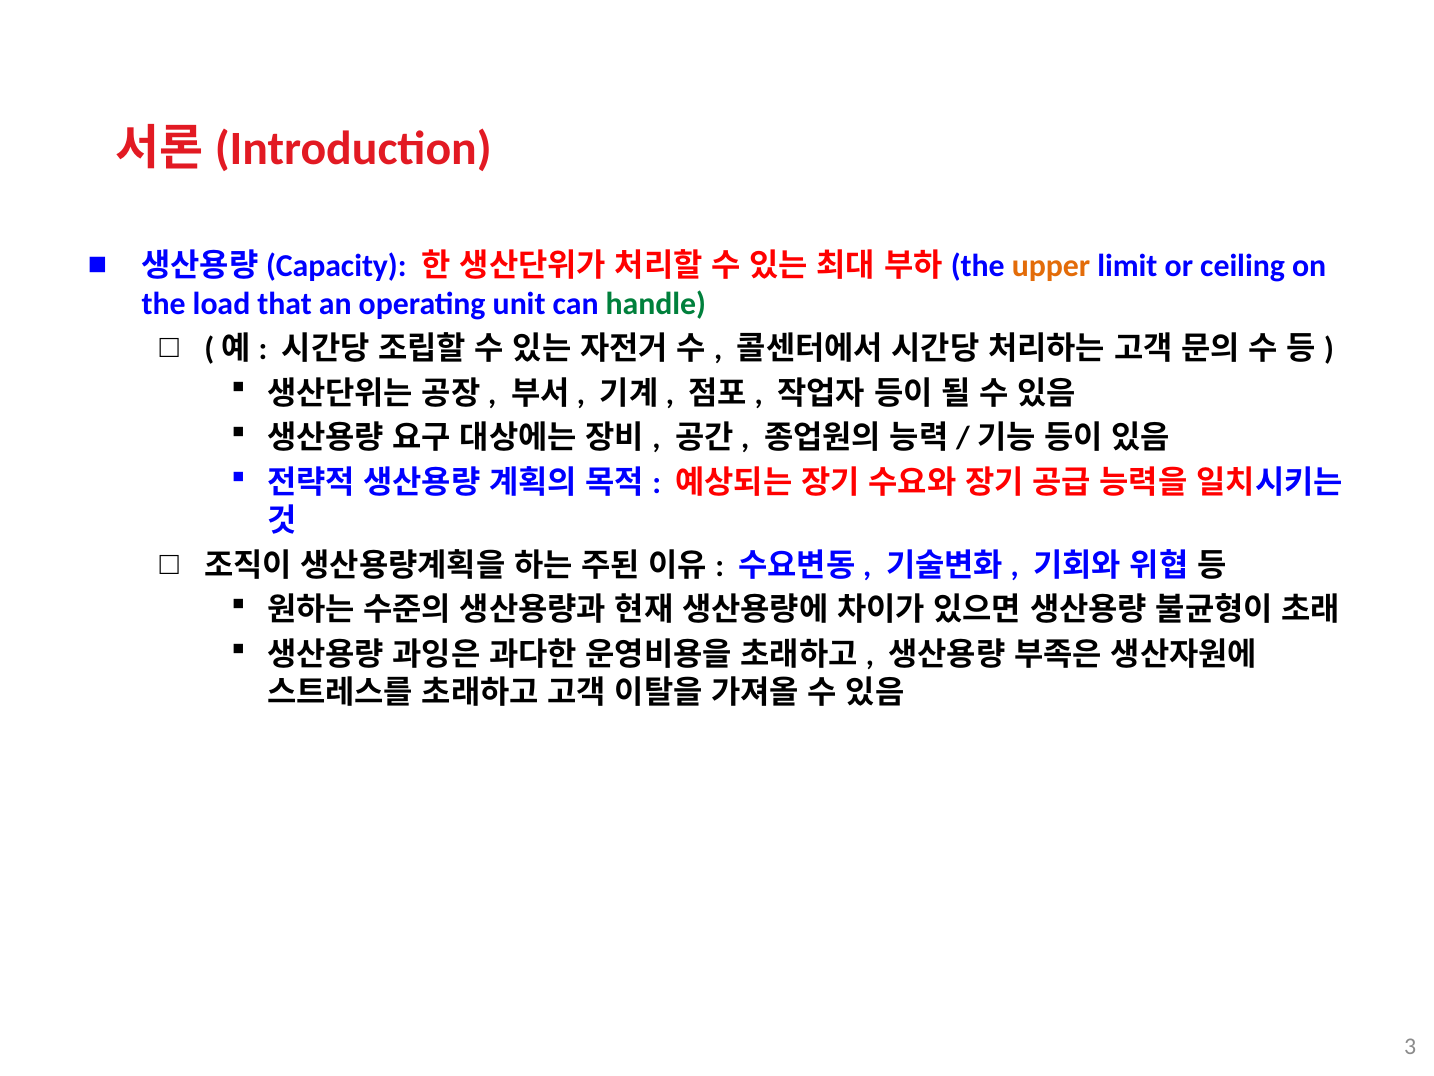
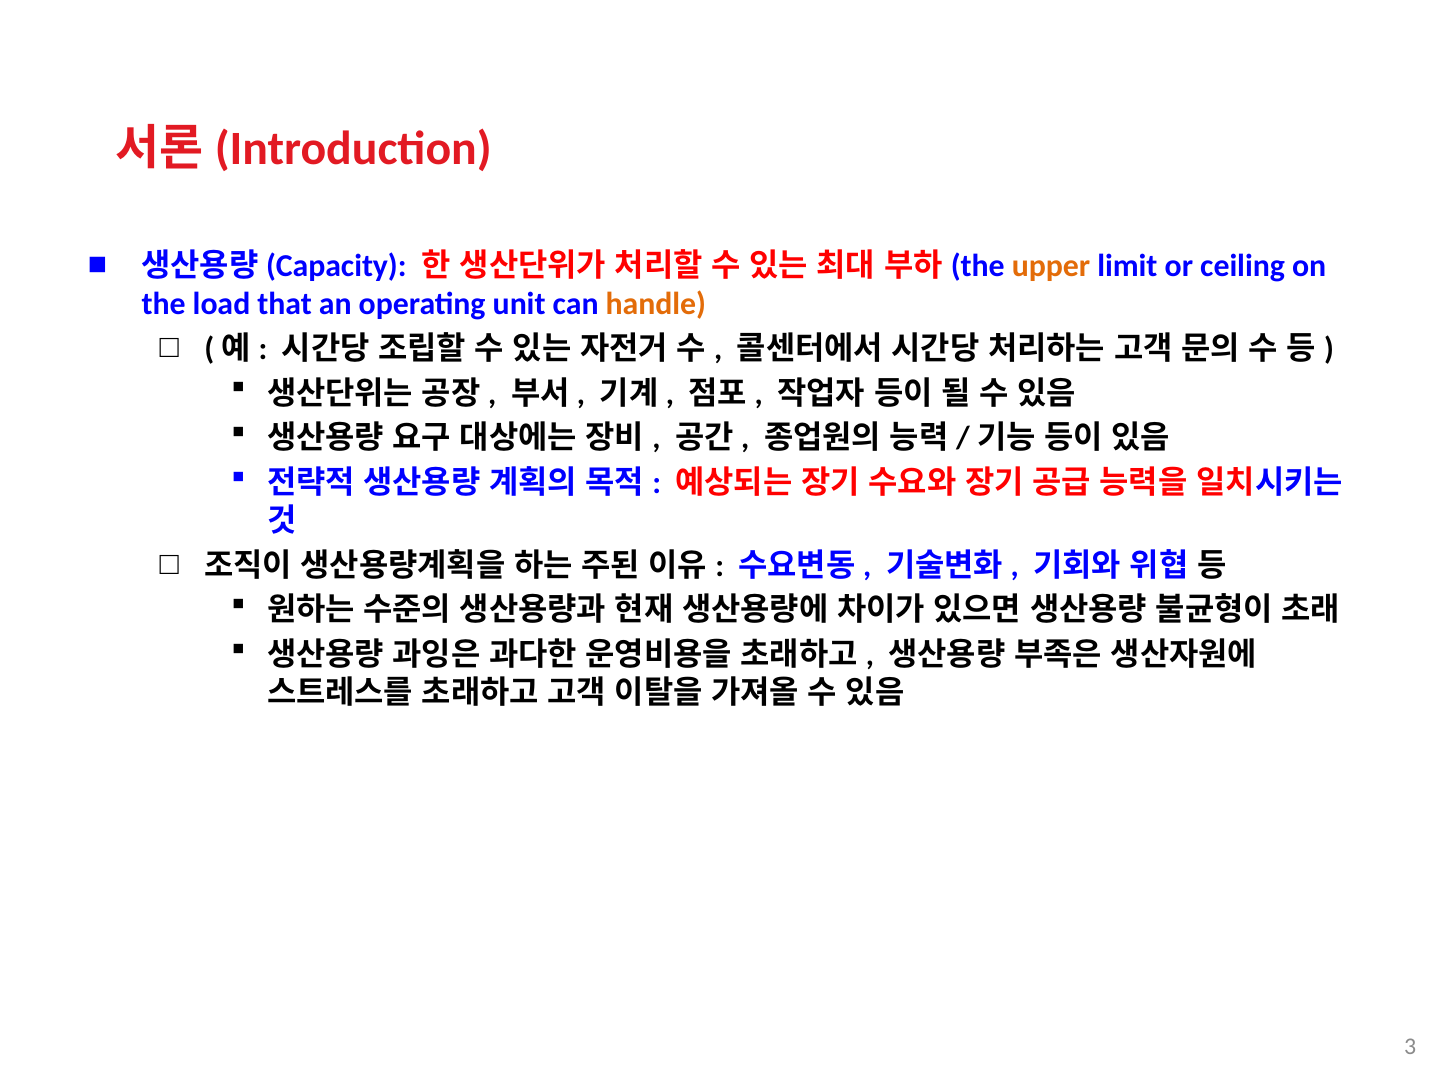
handle colour: green -> orange (656, 304)
